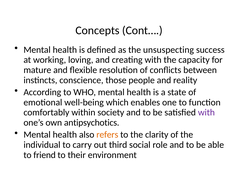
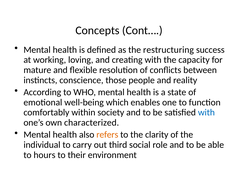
unsuspecting: unsuspecting -> restructuring (168, 50)
with colour: purple -> blue (206, 112)
antipsychotics: antipsychotics -> characterized (92, 122)
friend: friend -> hours (45, 155)
